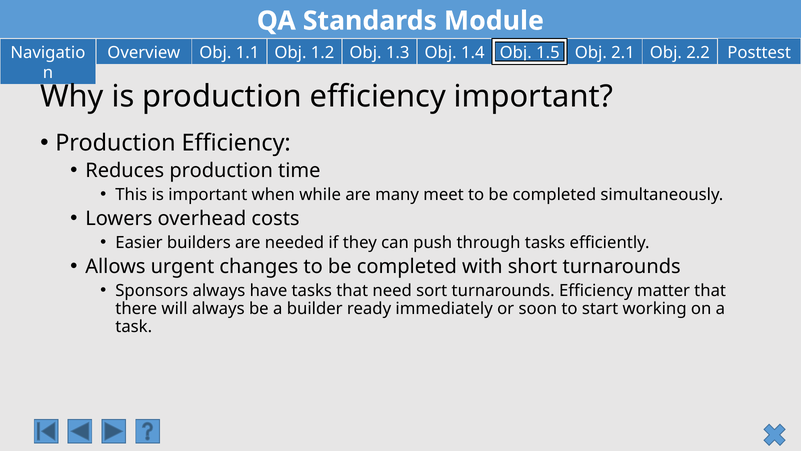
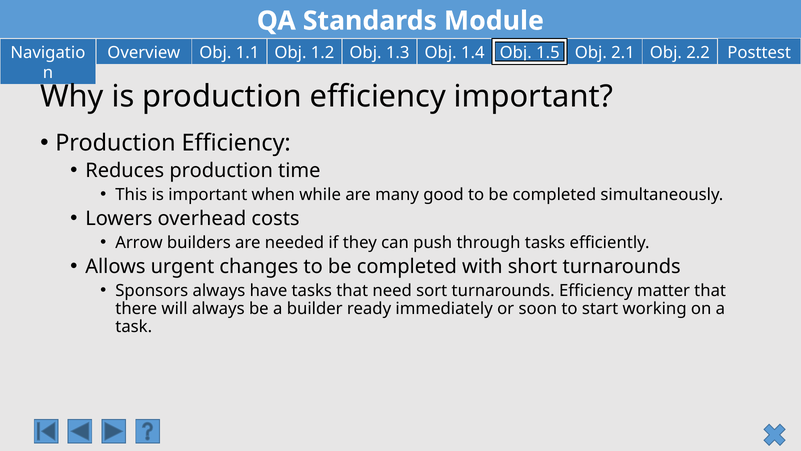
meet: meet -> good (444, 194)
Easier: Easier -> Arrow (139, 242)
